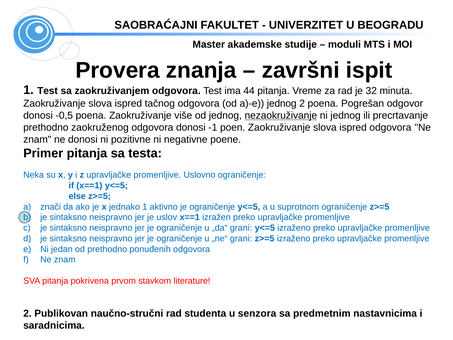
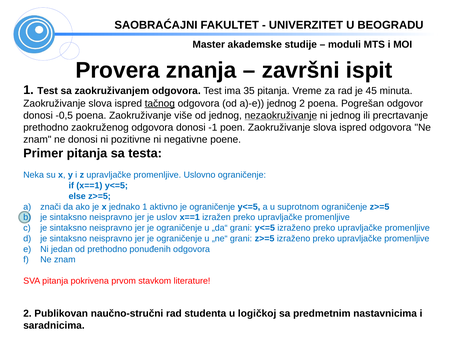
44: 44 -> 35 (249, 91)
32: 32 -> 45 (371, 91)
tačnog underline: none -> present (160, 103)
senzora: senzora -> logičkoj (257, 313)
